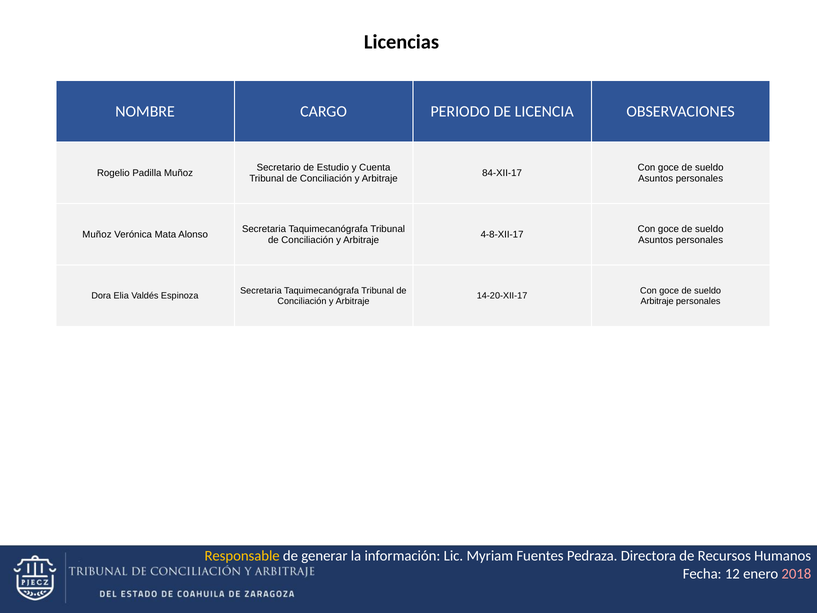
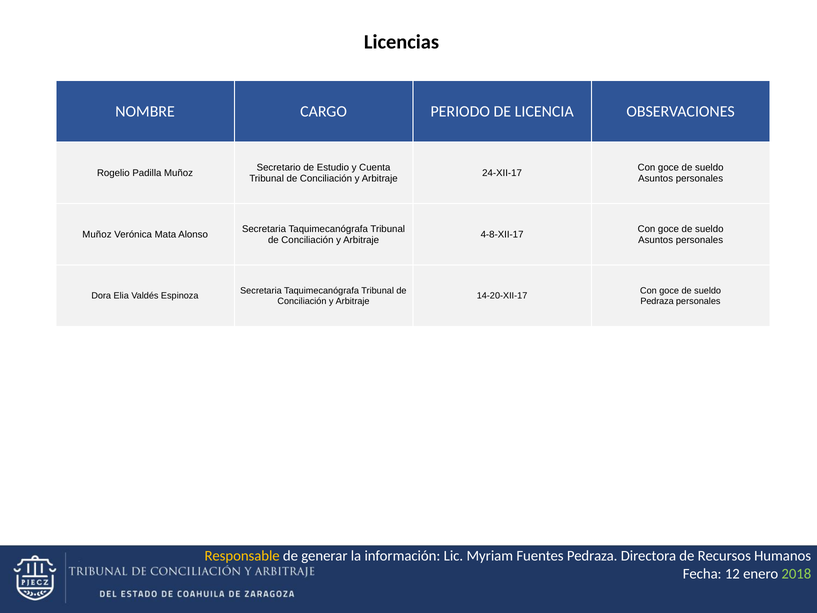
84-XII-17: 84-XII-17 -> 24-XII-17 (502, 173)
Arbitraje: Arbitraje -> Pedraza (657, 301)
2018 colour: pink -> light green (796, 573)
